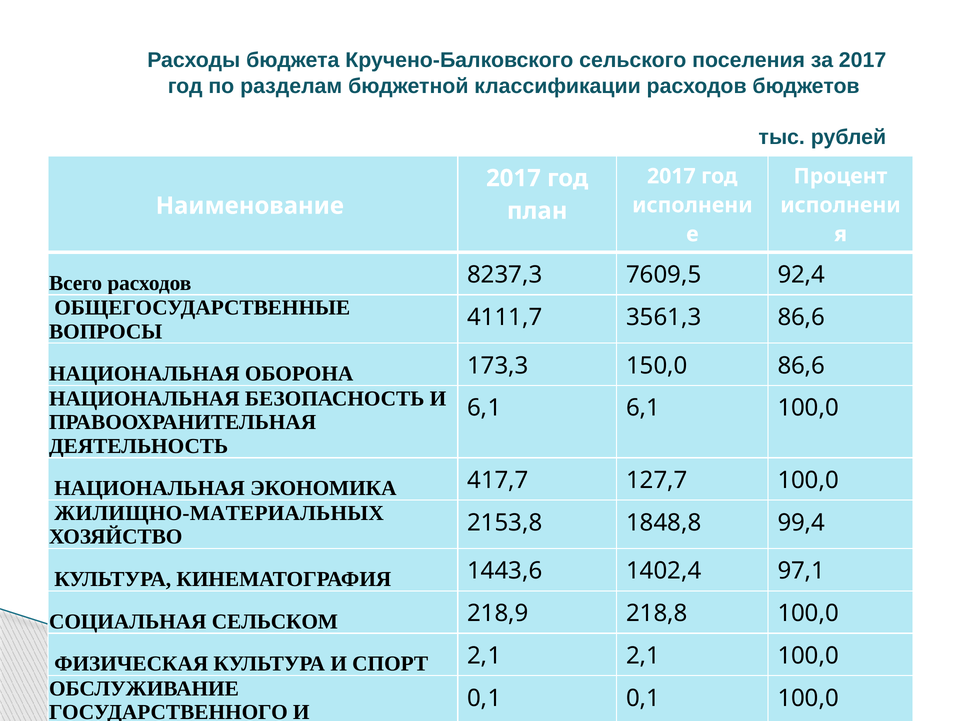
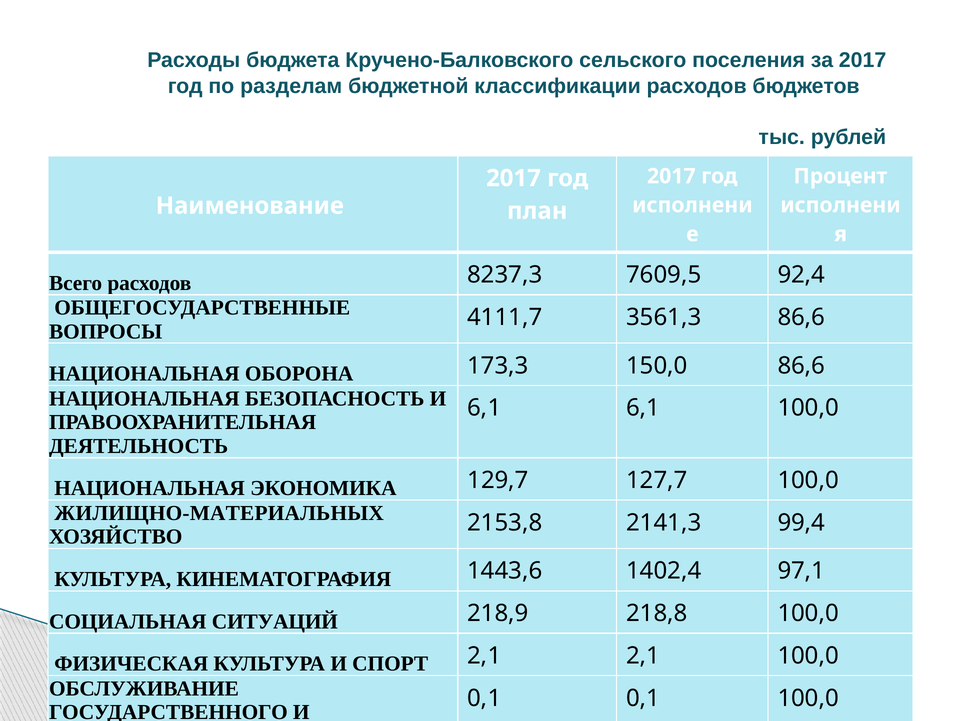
417,7: 417,7 -> 129,7 (498, 480)
1848,8: 1848,8 -> 2141,3 (664, 522)
СЕЛЬСКОМ: СЕЛЬСКОМ -> СИТУАЦИЙ (275, 621)
